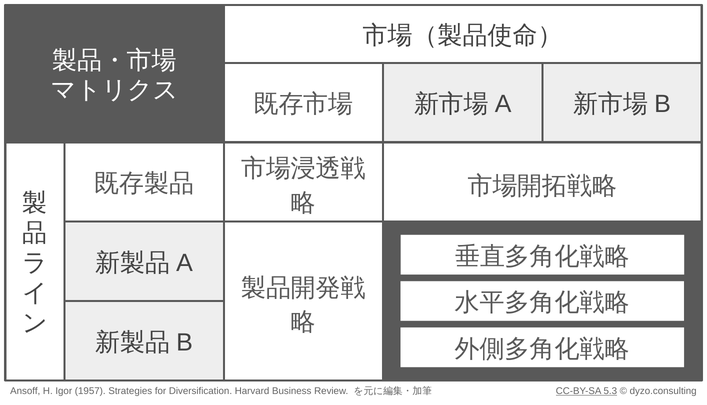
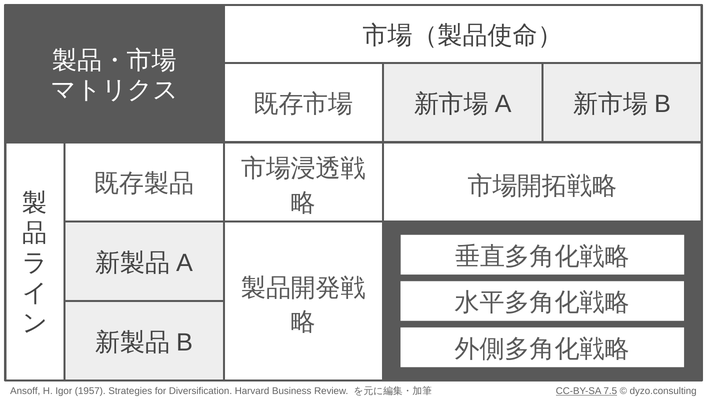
5.3: 5.3 -> 7.5 (610, 391)
